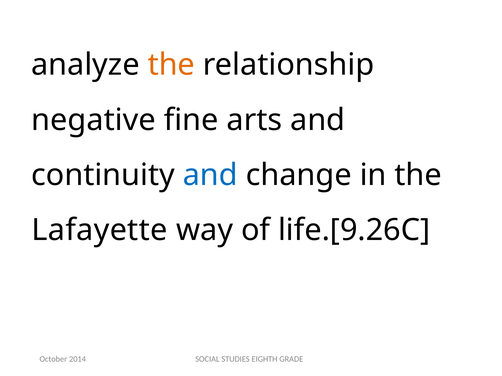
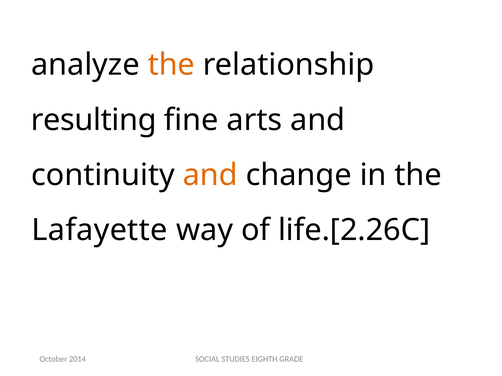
negative: negative -> resulting (94, 120)
and colour: blue -> orange (210, 175)
life.[9.26C: life.[9.26C -> life.[2.26C (354, 231)
